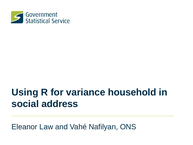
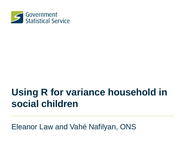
address: address -> children (60, 104)
